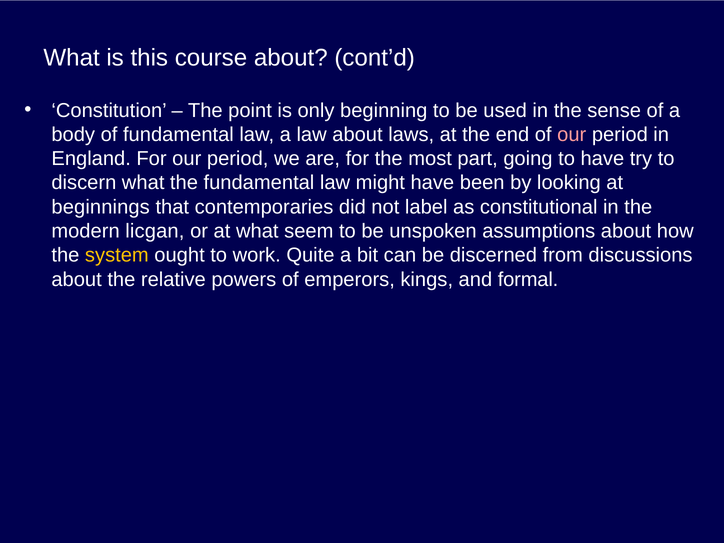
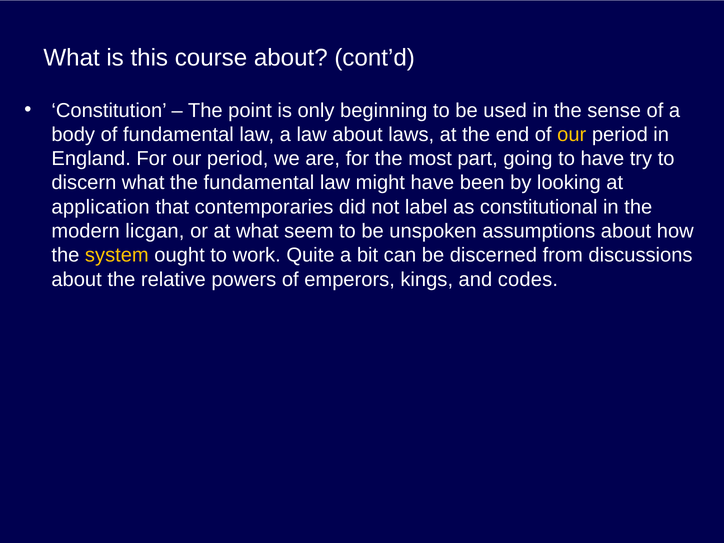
our colour: pink -> yellow (572, 135)
beginnings: beginnings -> application (101, 207)
formal: formal -> codes (528, 279)
